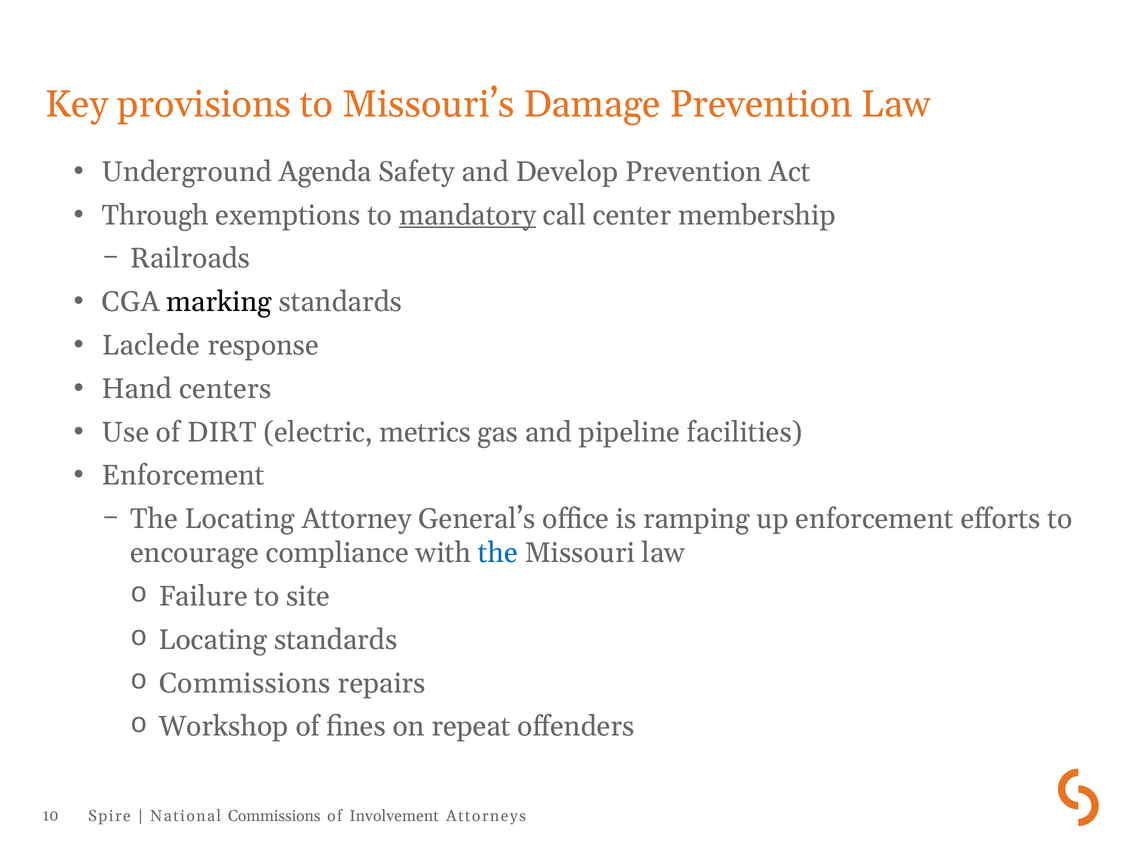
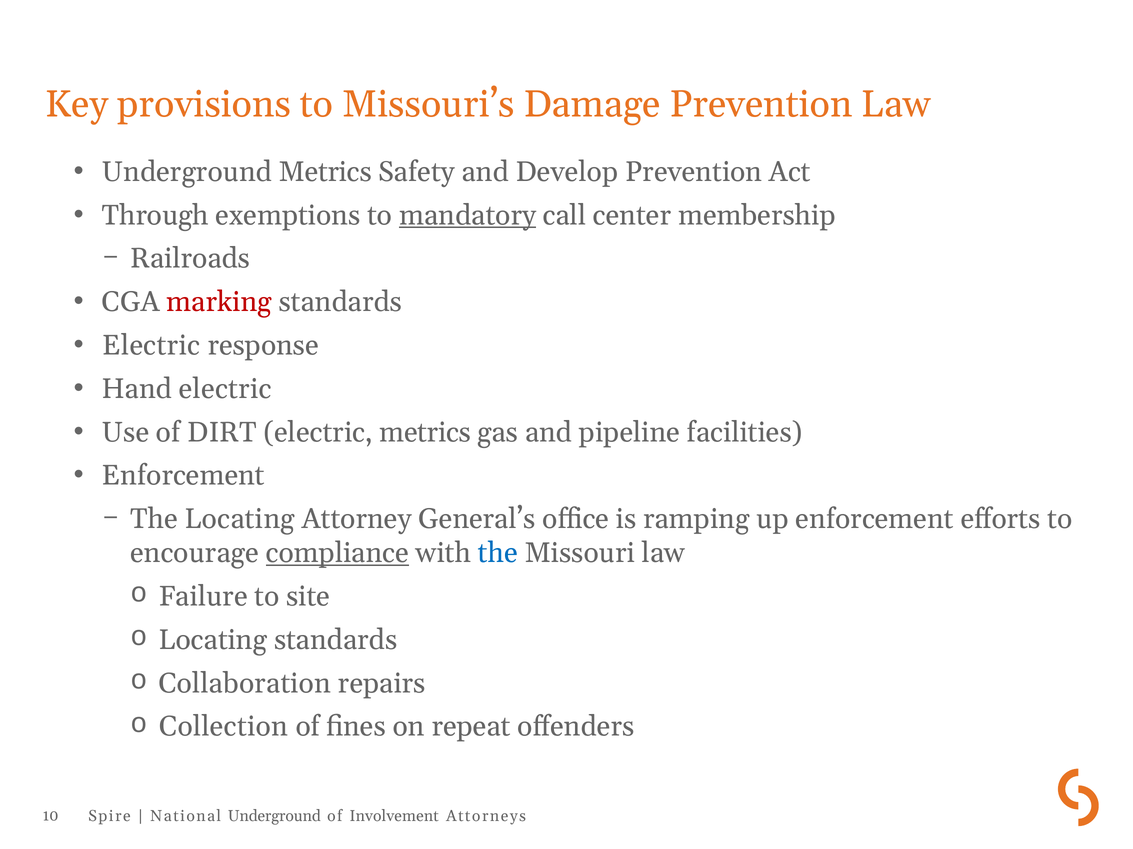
Underground Agenda: Agenda -> Metrics (325, 172)
marking colour: black -> red (219, 302)
Laclede: Laclede -> Electric (151, 346)
Hand centers: centers -> electric (225, 389)
compliance underline: none -> present (337, 553)
Commissions: Commissions -> Collaboration (245, 684)
Workshop: Workshop -> Collection (223, 727)
National Commissions: Commissions -> Underground (274, 817)
